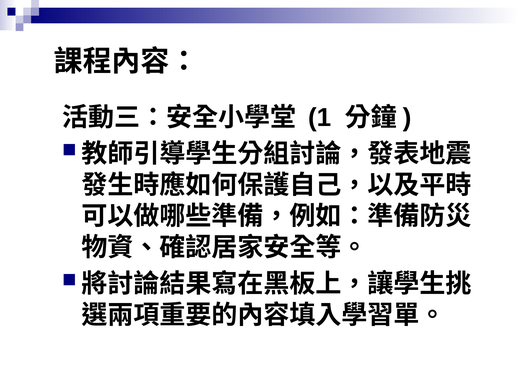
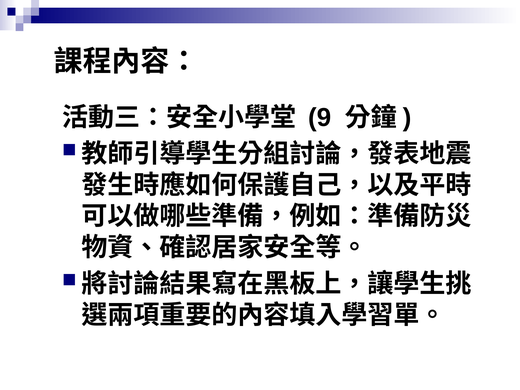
1: 1 -> 9 (320, 118)
